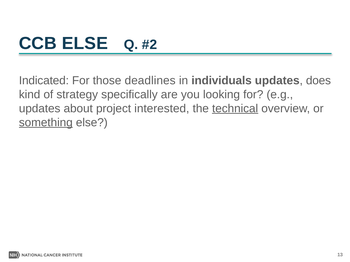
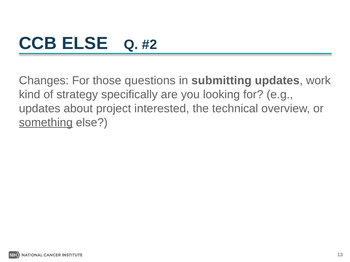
Indicated: Indicated -> Changes (44, 81)
deadlines: deadlines -> questions (150, 81)
individuals: individuals -> submitting (221, 81)
does: does -> work (318, 81)
technical underline: present -> none (235, 109)
